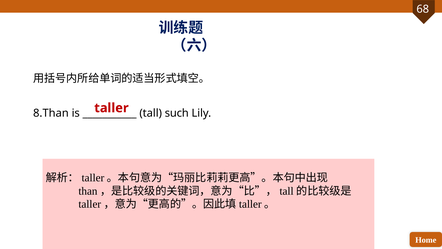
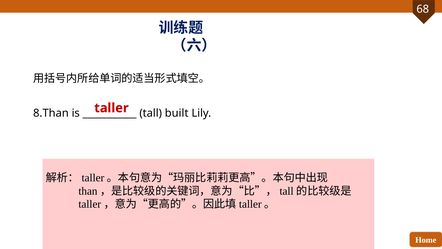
such: such -> built (177, 113)
